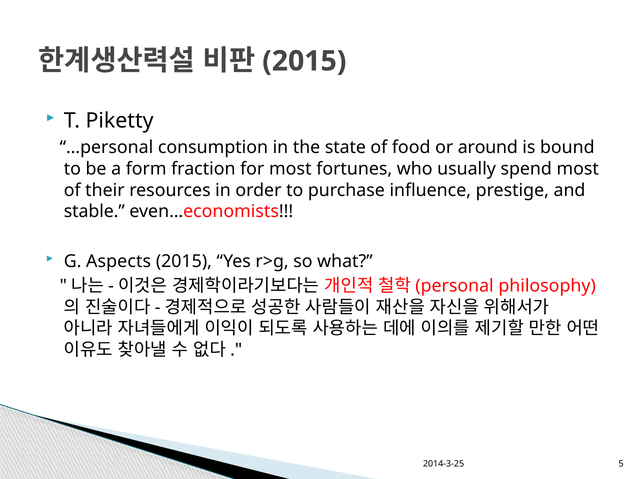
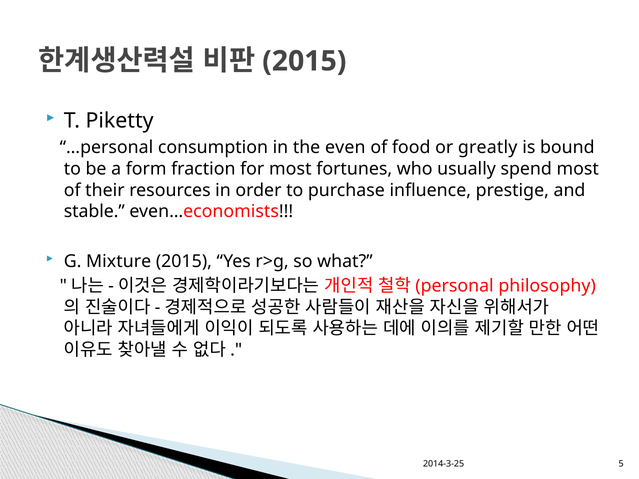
state: state -> even (345, 148)
around: around -> greatly (488, 148)
Aspects: Aspects -> Mixture (119, 261)
